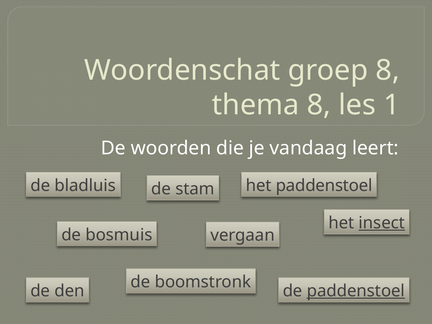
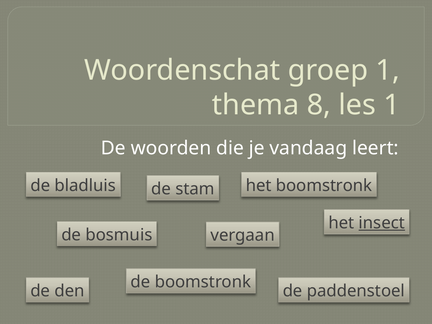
groep 8: 8 -> 1 (388, 70)
het paddenstoel: paddenstoel -> boomstronk (324, 186)
paddenstoel underline: present -> none (356, 291)
